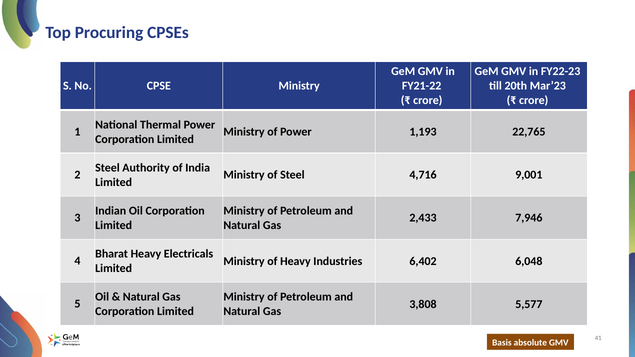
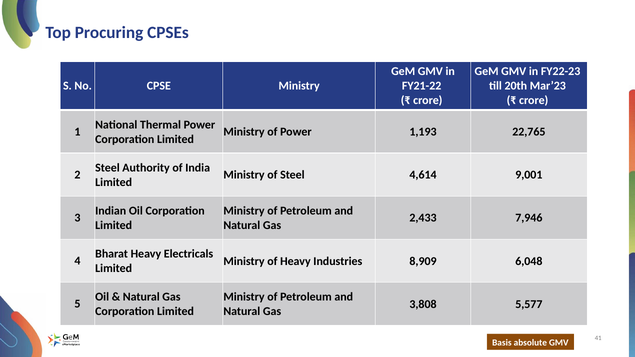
4,716: 4,716 -> 4,614 (423, 175)
6,402: 6,402 -> 8,909 (423, 261)
